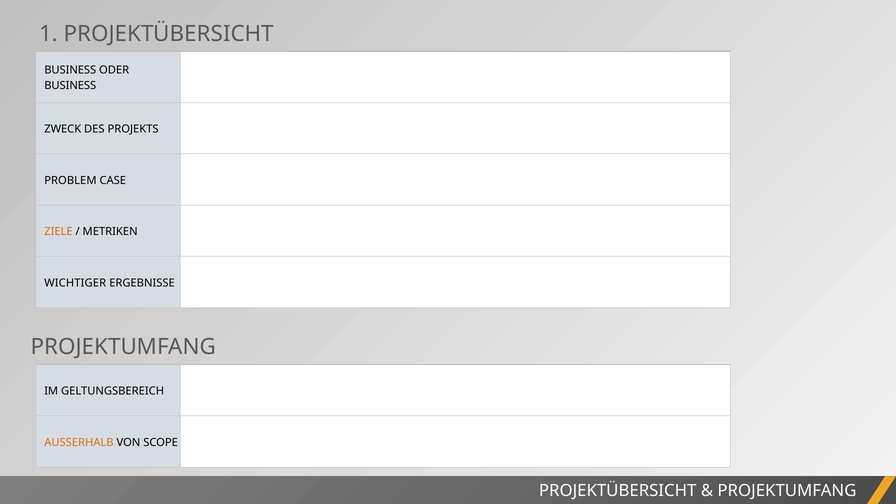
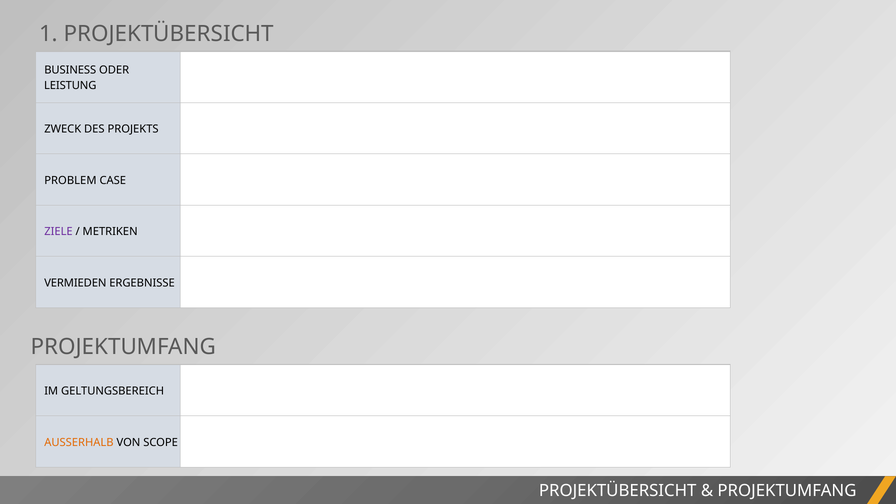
BUSINESS: BUSINESS -> LEISTUNG (70, 86)
ZIELE colour: orange -> purple (58, 232)
WICHTIGER: WICHTIGER -> VERMIEDEN (75, 283)
